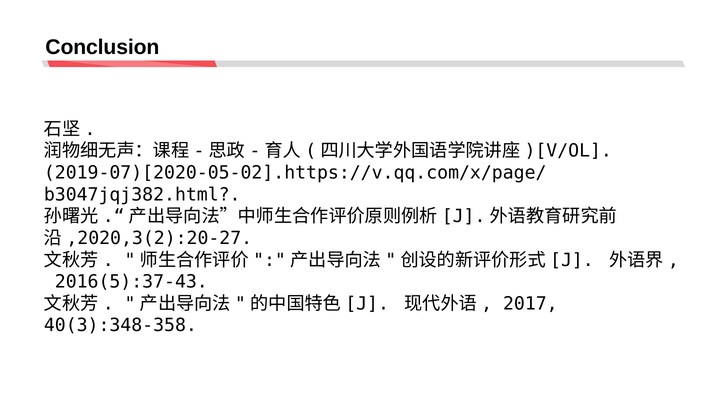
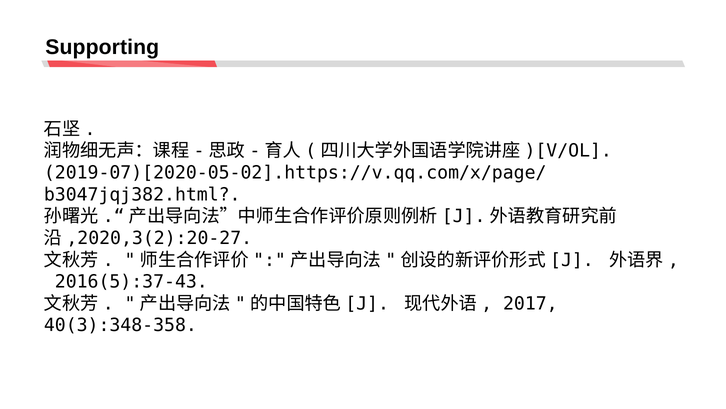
Conclusion: Conclusion -> Supporting (102, 47)
